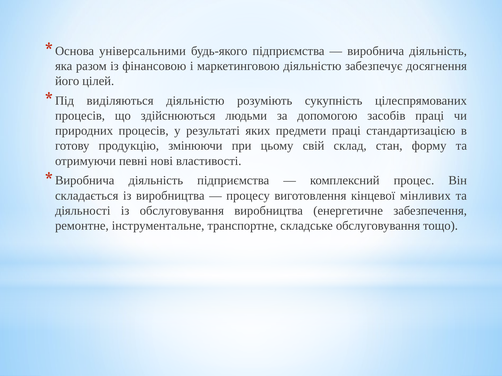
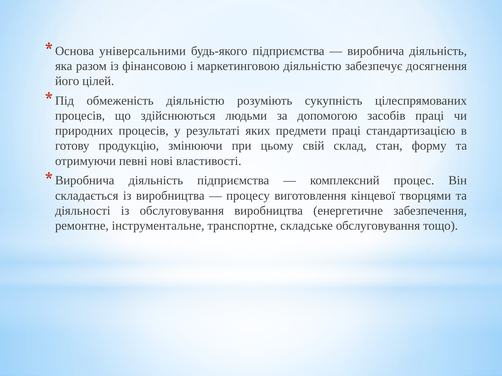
виділяються: виділяються -> обмеженість (120, 101)
мінливих: мінливих -> творцями (425, 196)
